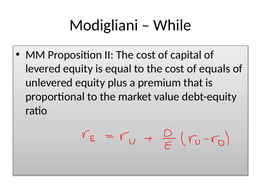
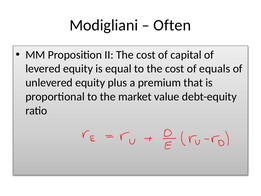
While: While -> Often (172, 25)
